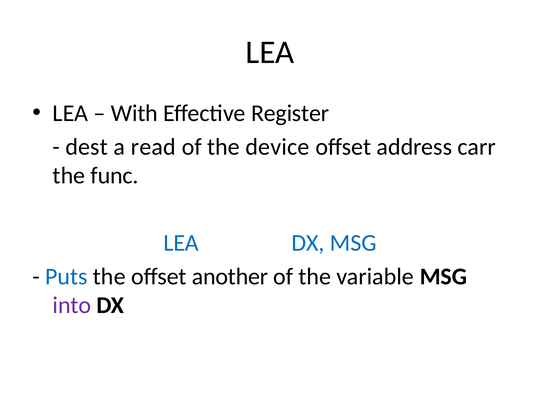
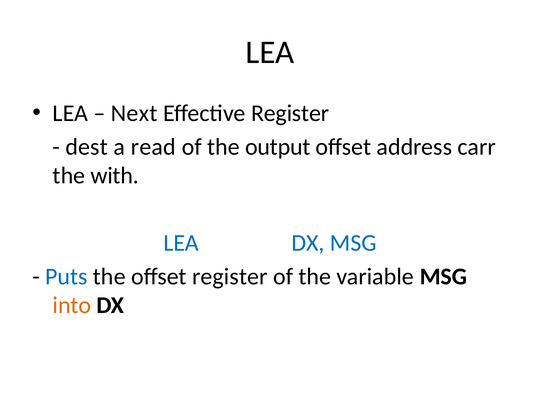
With: With -> Next (134, 113)
device: device -> output (278, 147)
func: func -> with (115, 176)
offset another: another -> register (230, 277)
into colour: purple -> orange (72, 305)
